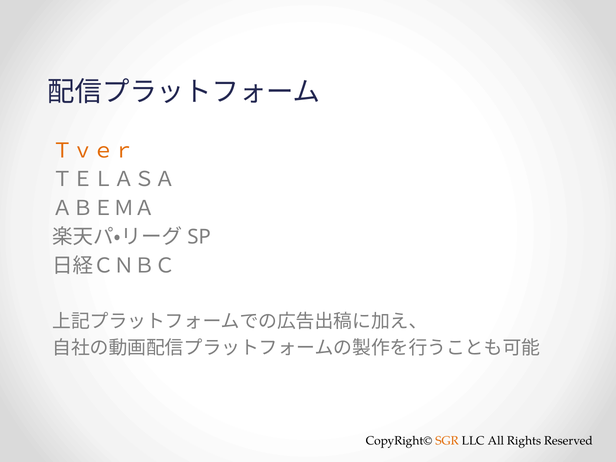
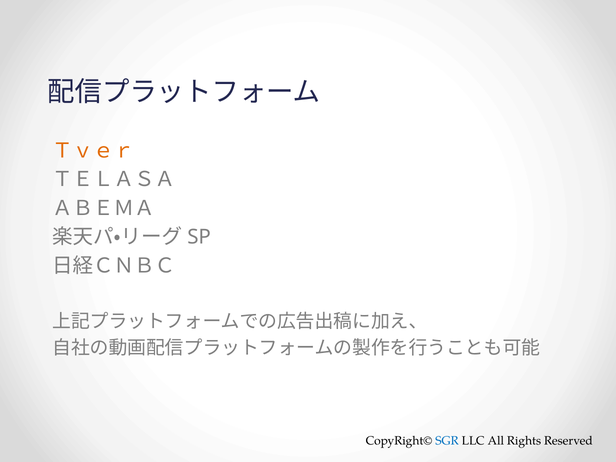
SGR colour: orange -> blue (447, 441)
